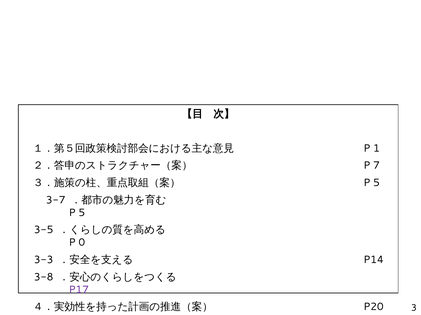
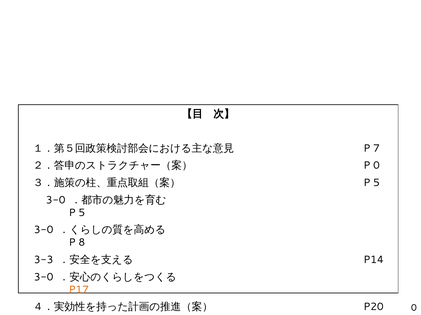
1: 1 -> 7 (376, 149)
P 7: 7 -> 0 (376, 166)
3-7: 3-7 -> 3-0 (56, 200)
3-5: 3-5 -> 3-0 (44, 230)
0: 0 -> 8 (82, 243)
3-8: 3-8 -> 3-0 (44, 278)
P17 colour: purple -> orange (79, 290)
P20 3: 3 -> 0 (414, 308)
